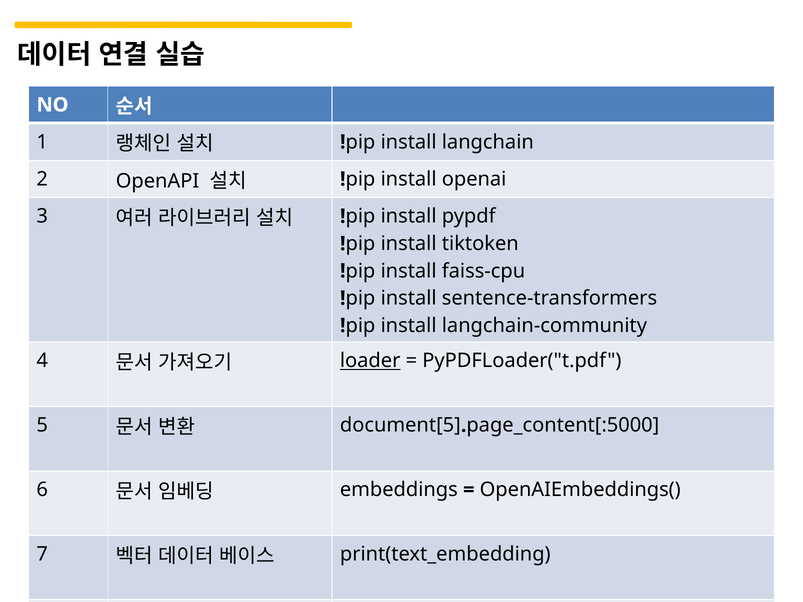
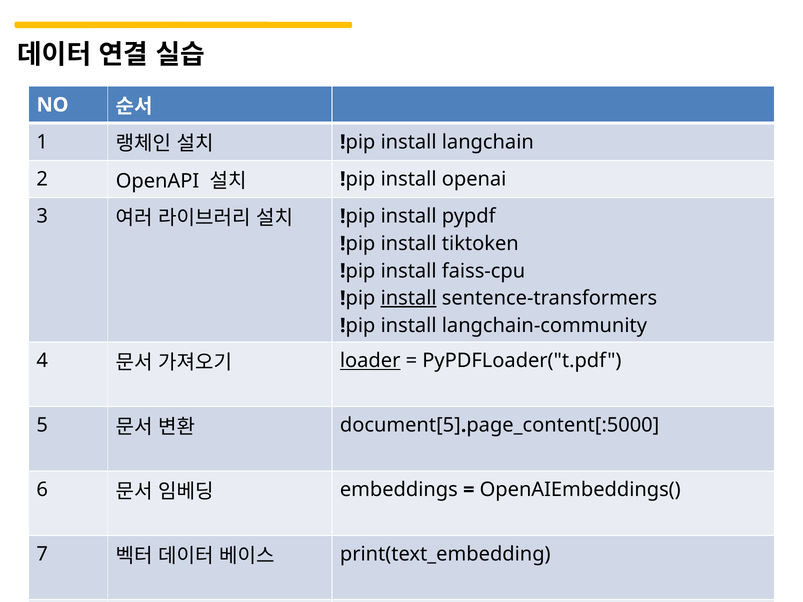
install underline: none -> present (409, 298)
